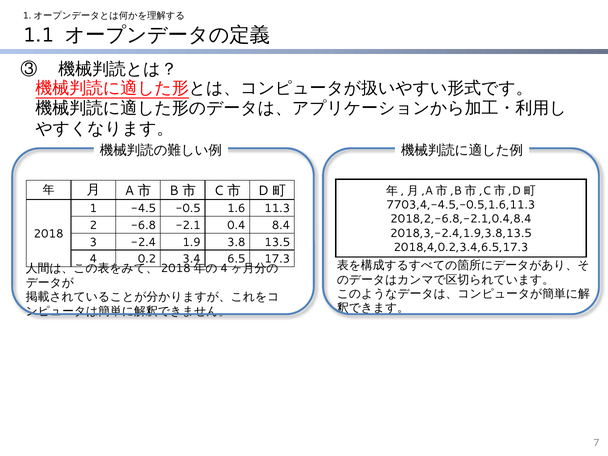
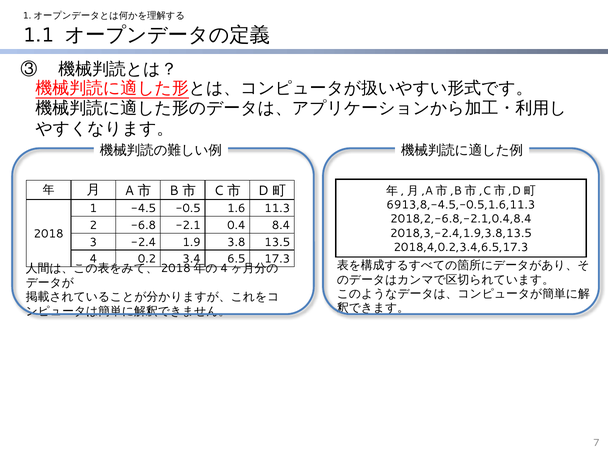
7703,4,-4.5,-0.5,1.6,11.3: 7703,4,-4.5,-0.5,1.6,11.3 -> 6913,8,-4.5,-0.5,1.6,11.3 (461, 205)
